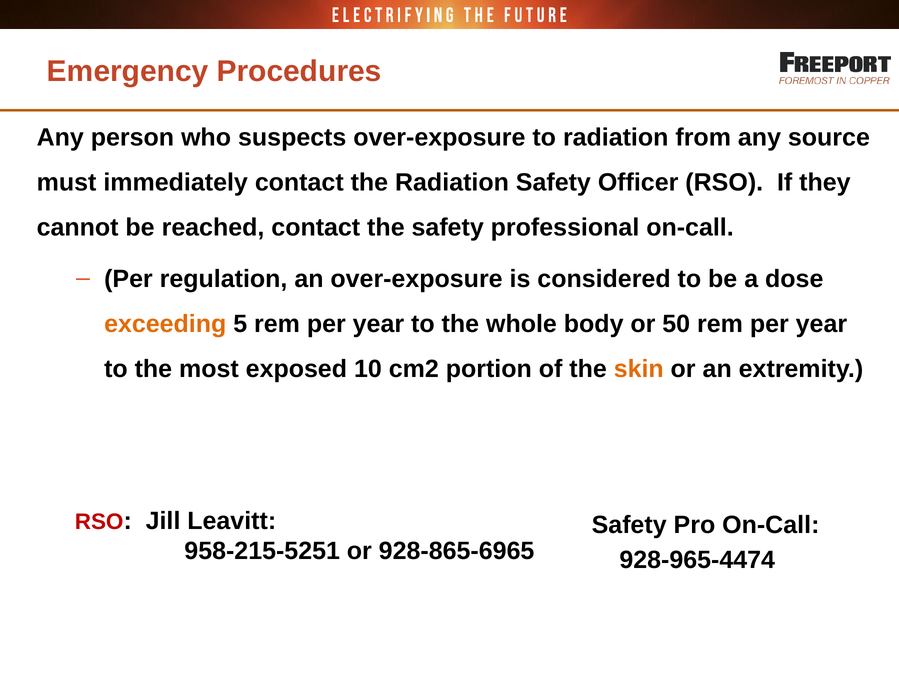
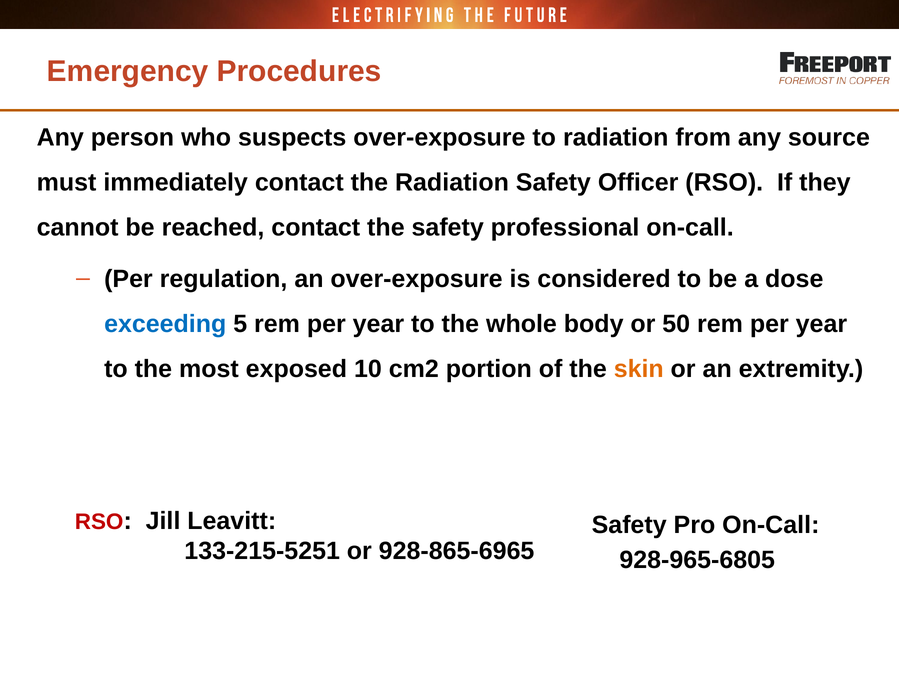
exceeding colour: orange -> blue (165, 324)
958-215-5251: 958-215-5251 -> 133-215-5251 (262, 551)
928-965-4474: 928-965-4474 -> 928-965-6805 (697, 560)
